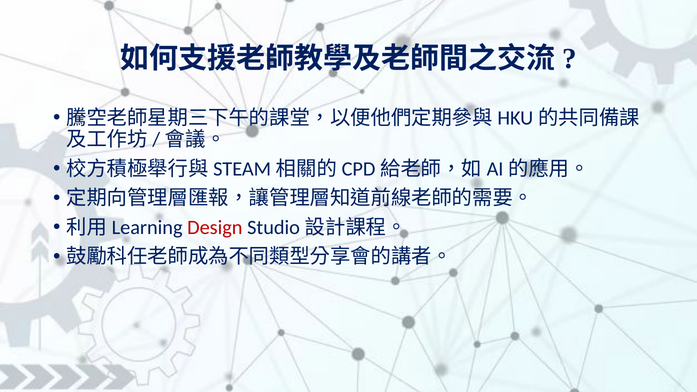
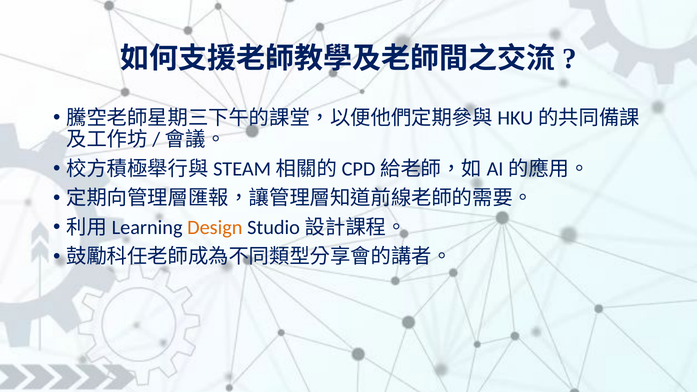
Design colour: red -> orange (215, 227)
